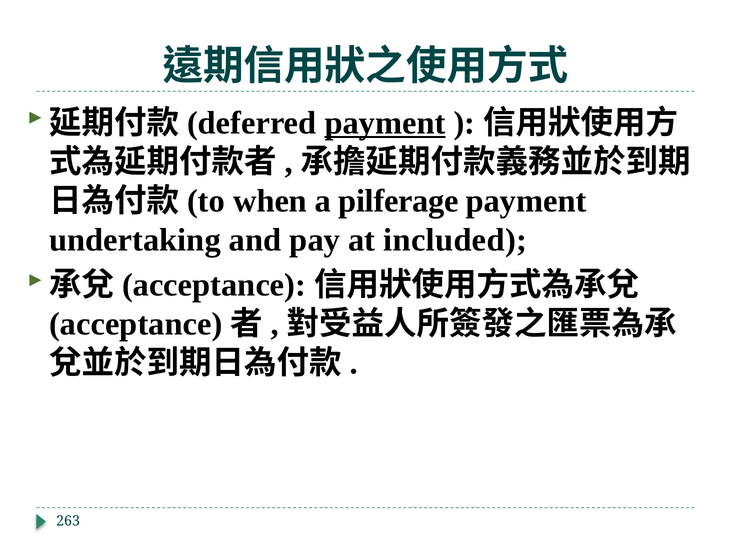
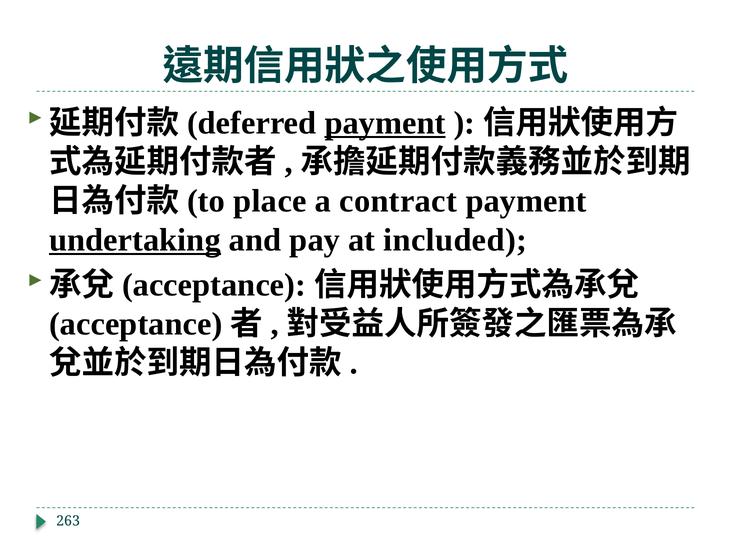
when: when -> place (270, 201)
pilferage: pilferage -> contract (398, 201)
undertaking underline: none -> present (135, 240)
